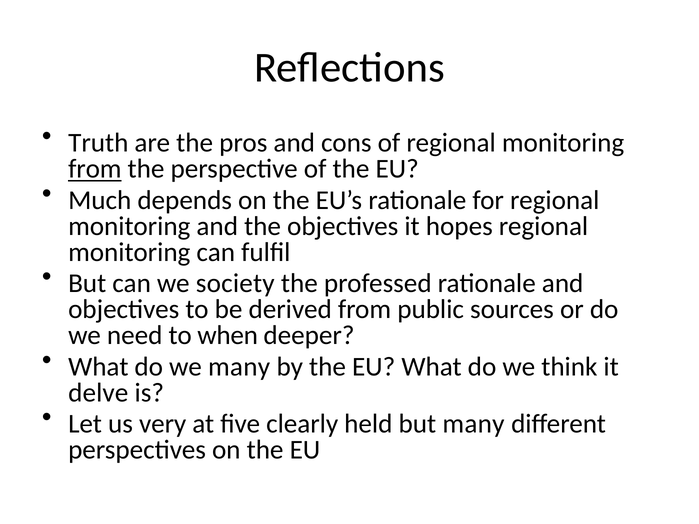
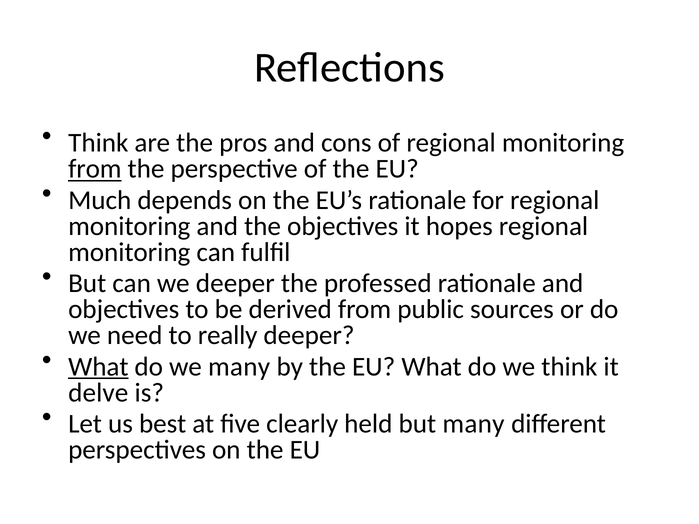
Truth: Truth -> Think (98, 143)
we society: society -> deeper (235, 283)
when: when -> really (228, 336)
What underline: none -> present (98, 367)
very: very -> best (163, 424)
